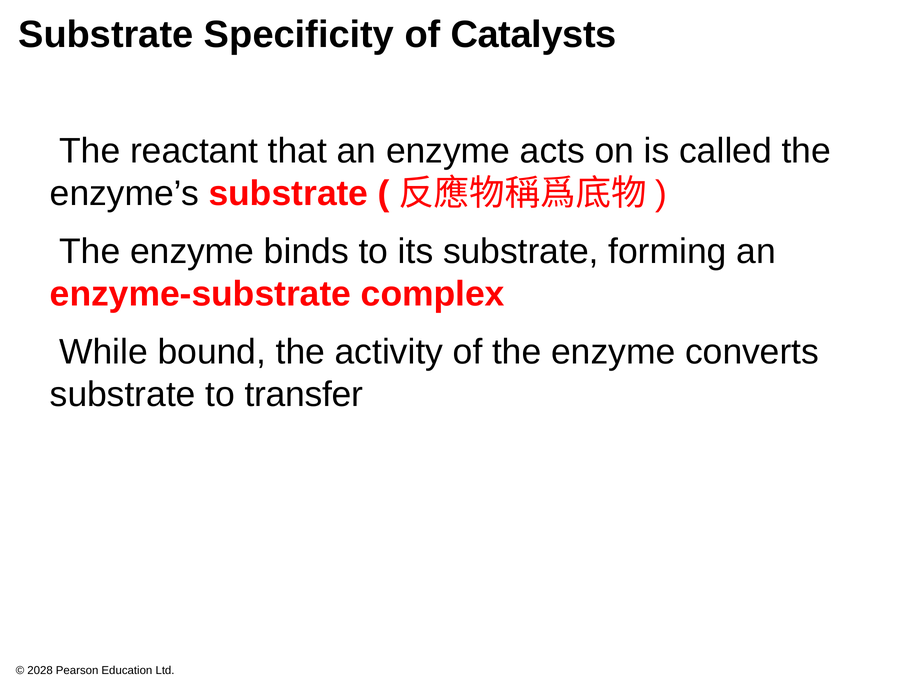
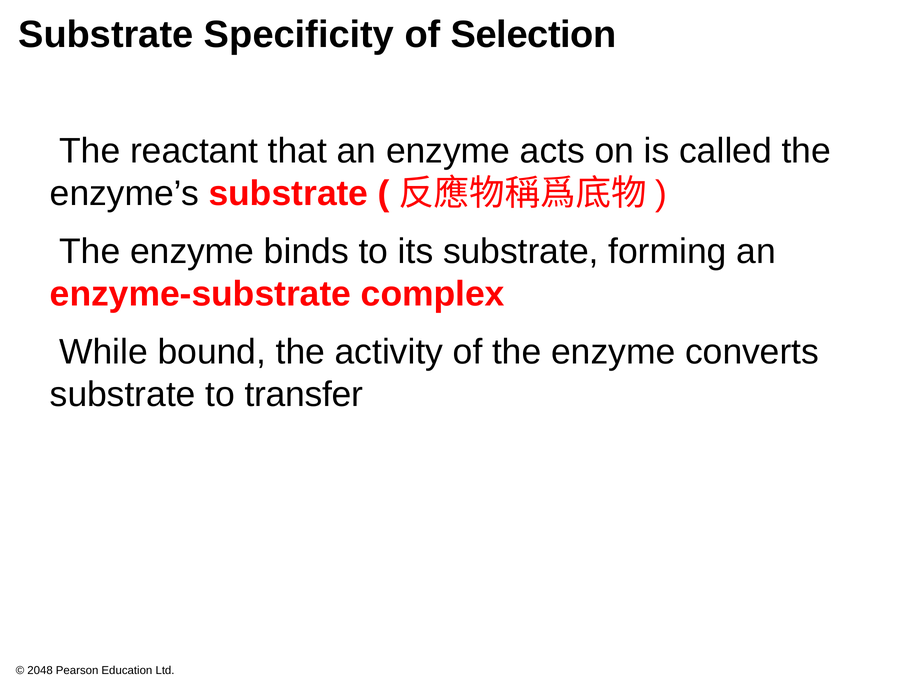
Catalysts: Catalysts -> Selection (534, 35)
2028: 2028 -> 2048 (40, 670)
